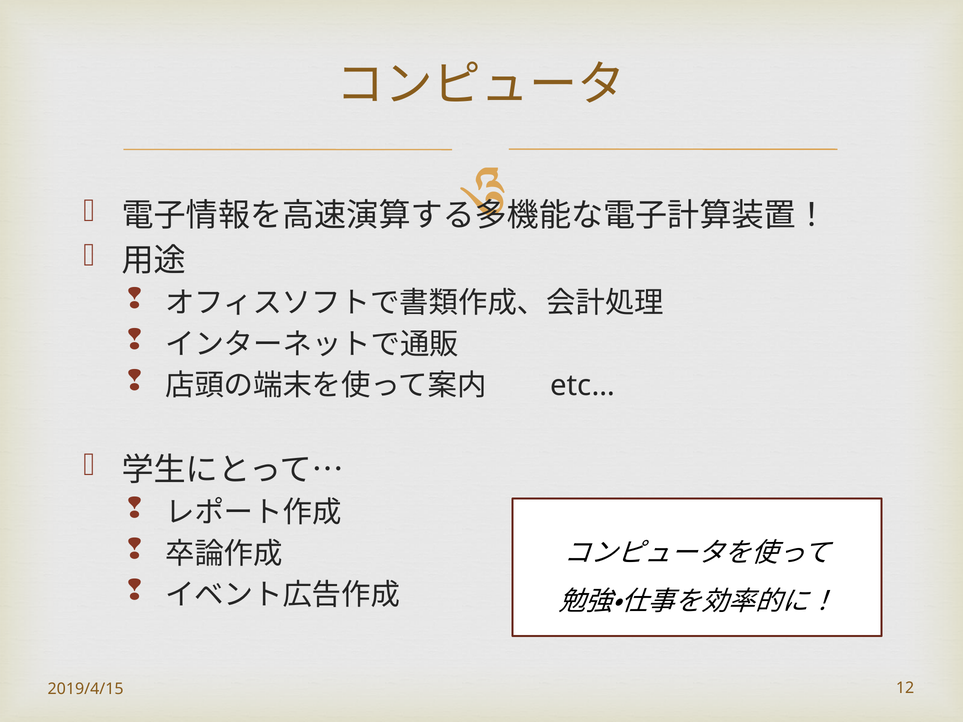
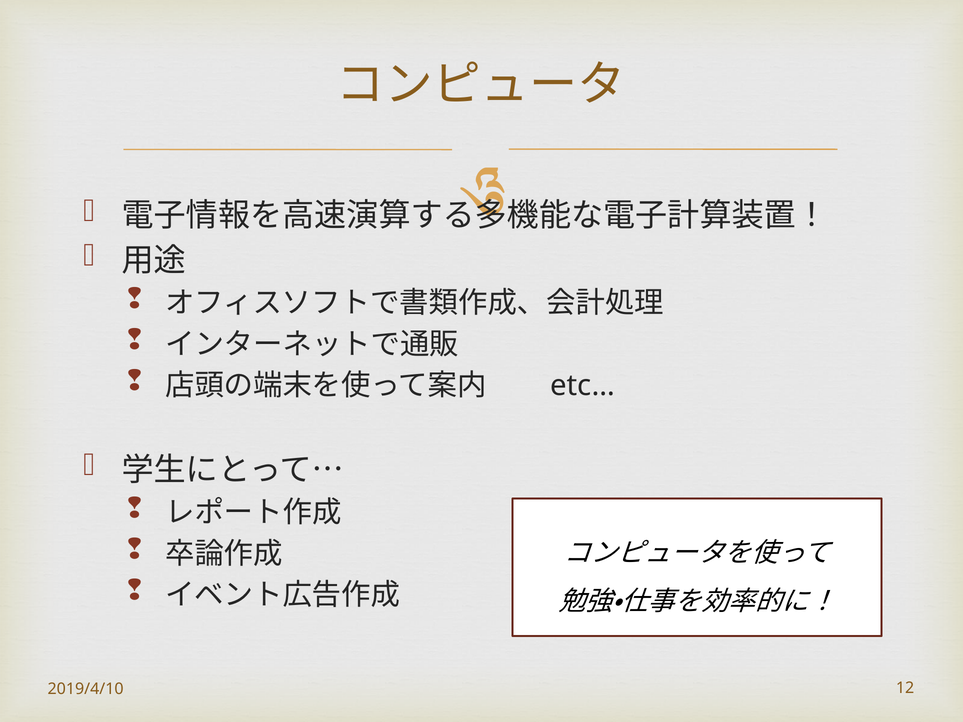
2019/4/15: 2019/4/15 -> 2019/4/10 (86, 689)
